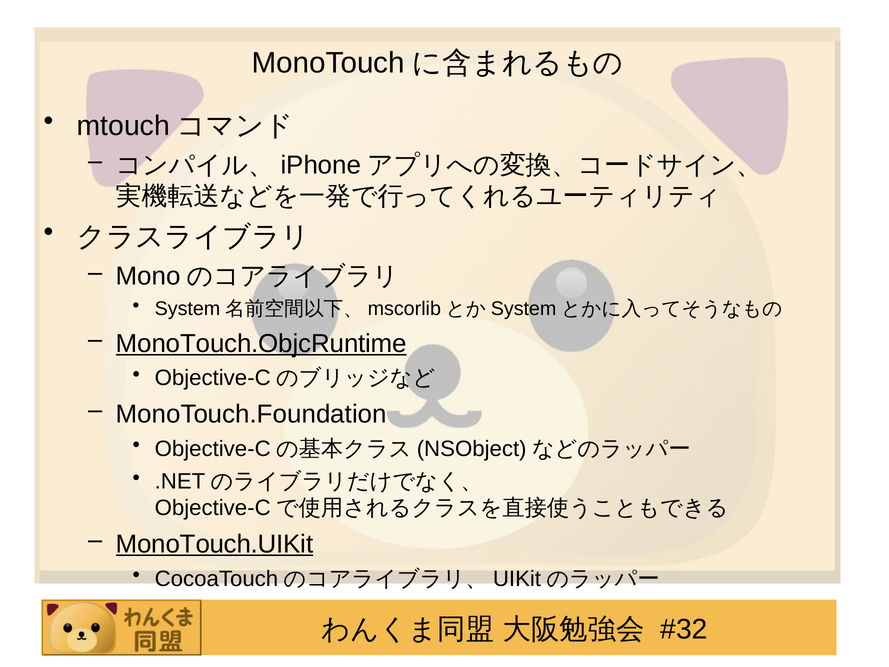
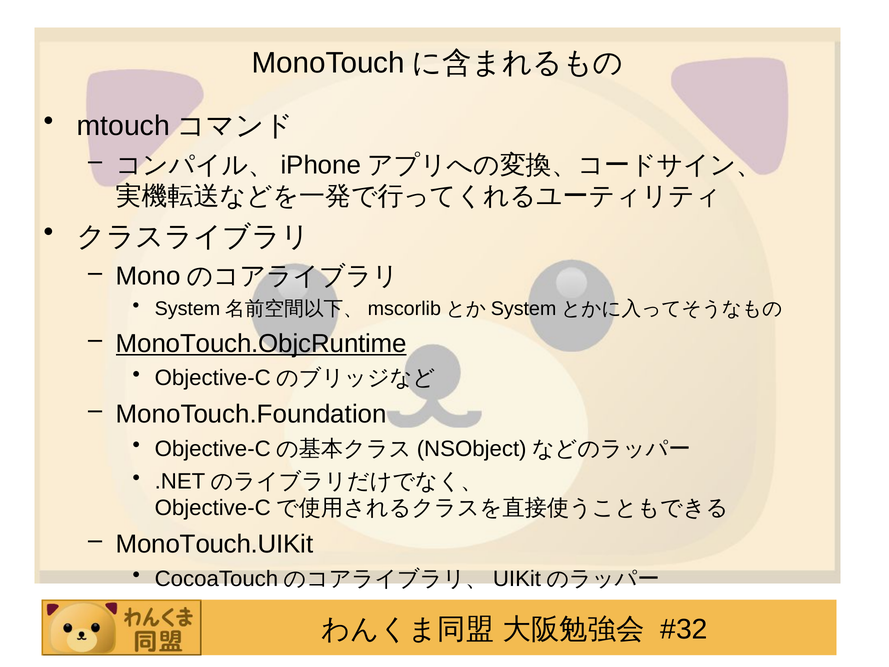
MonoTouch.UIKit underline: present -> none (215, 544)
